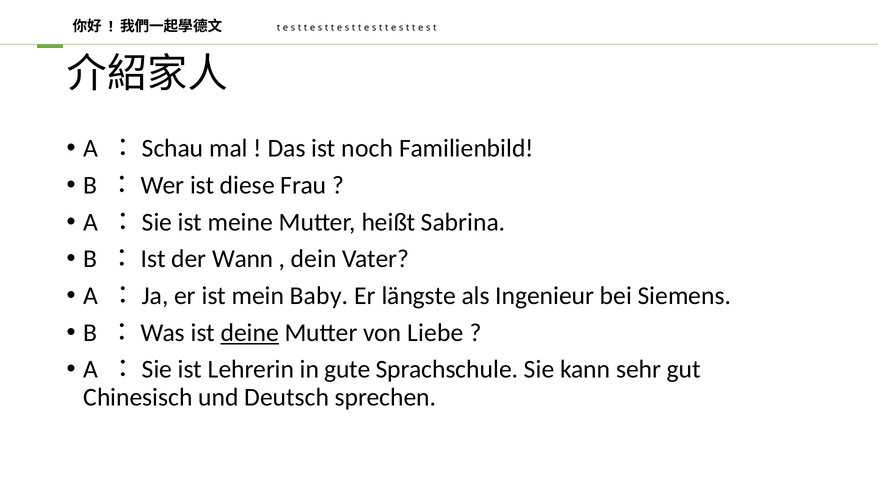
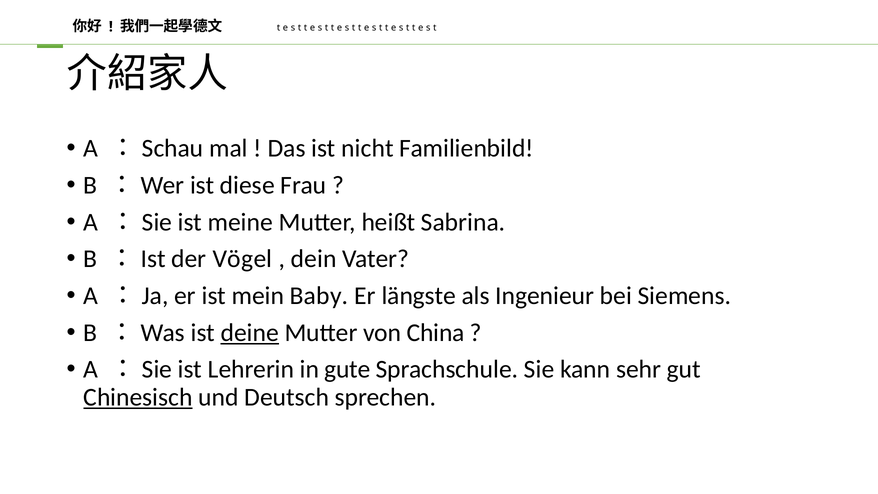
noch: noch -> nicht (367, 148)
Wann: Wann -> Vögel (243, 259)
Liebe: Liebe -> China (436, 333)
Chinesisch underline: none -> present (138, 397)
